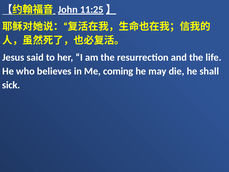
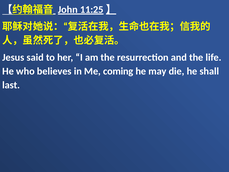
sick: sick -> last (11, 85)
